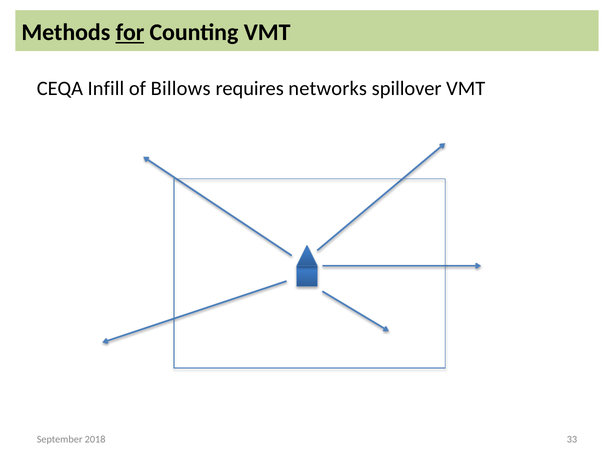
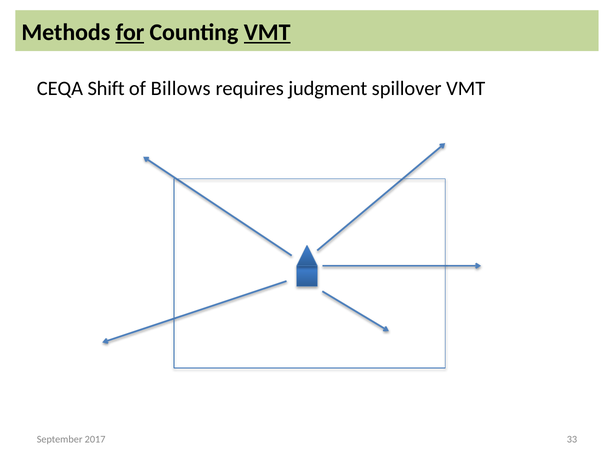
VMT underline: none -> present (267, 32)
Infill: Infill -> Shift (106, 88)
networks: networks -> judgment (328, 88)
2018: 2018 -> 2017 (95, 440)
